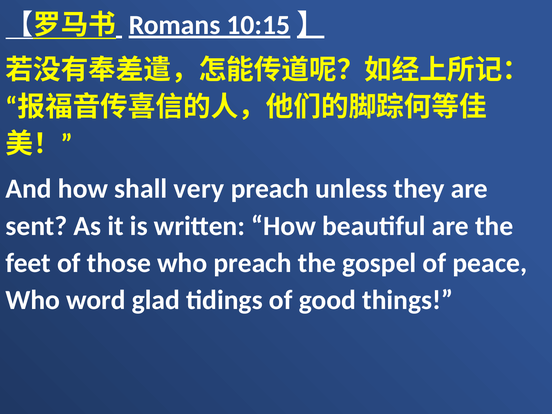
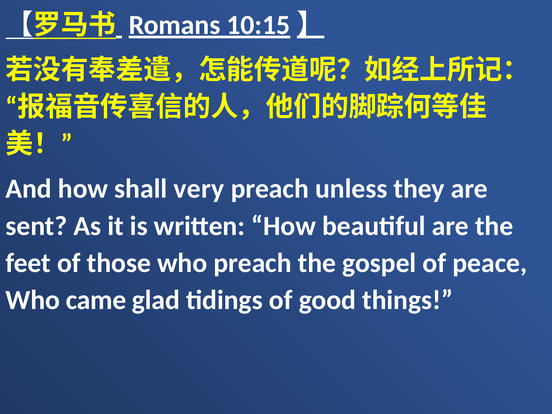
word: word -> came (96, 300)
